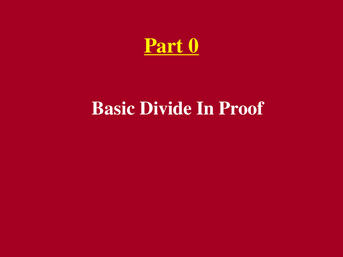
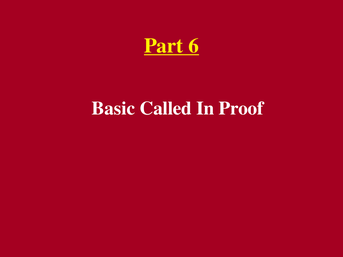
0: 0 -> 6 (194, 46)
Divide: Divide -> Called (166, 109)
